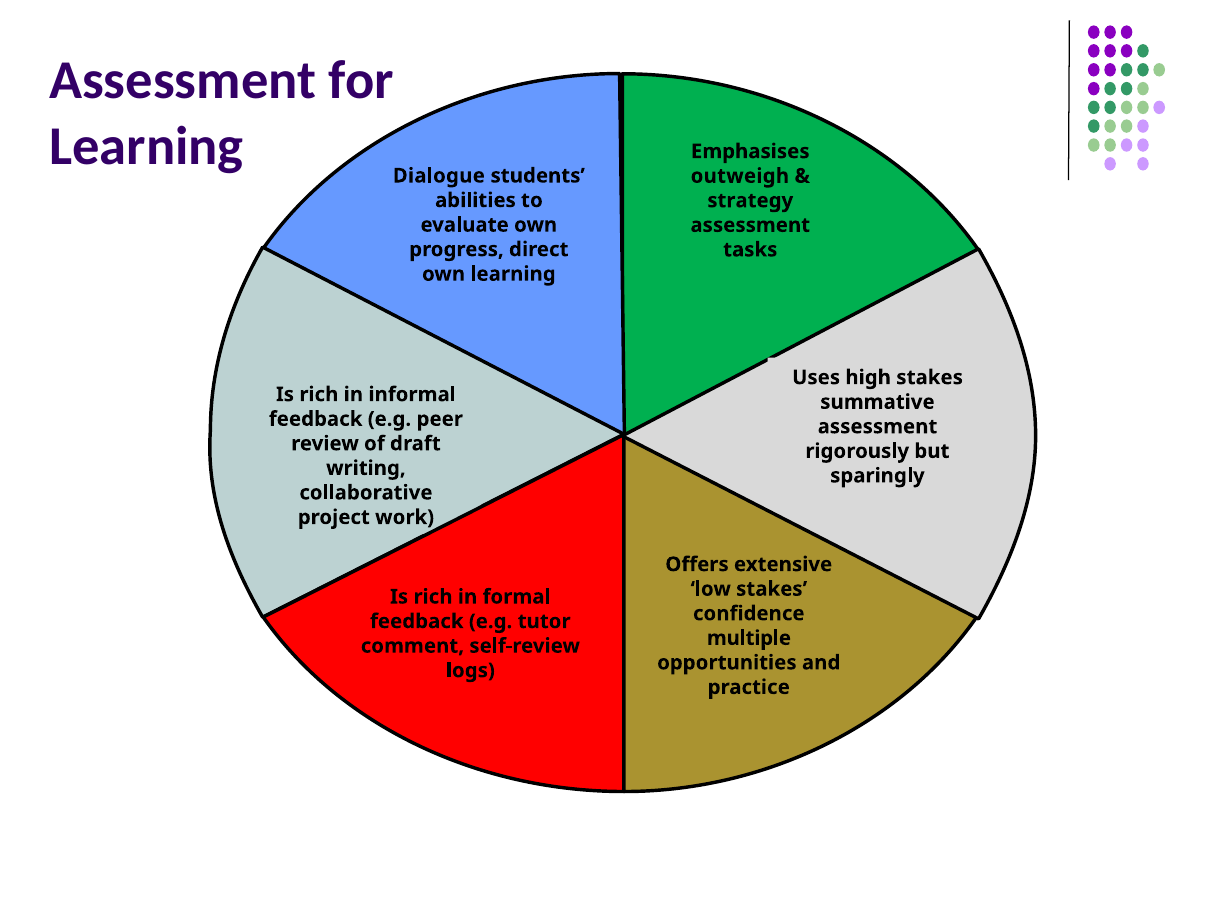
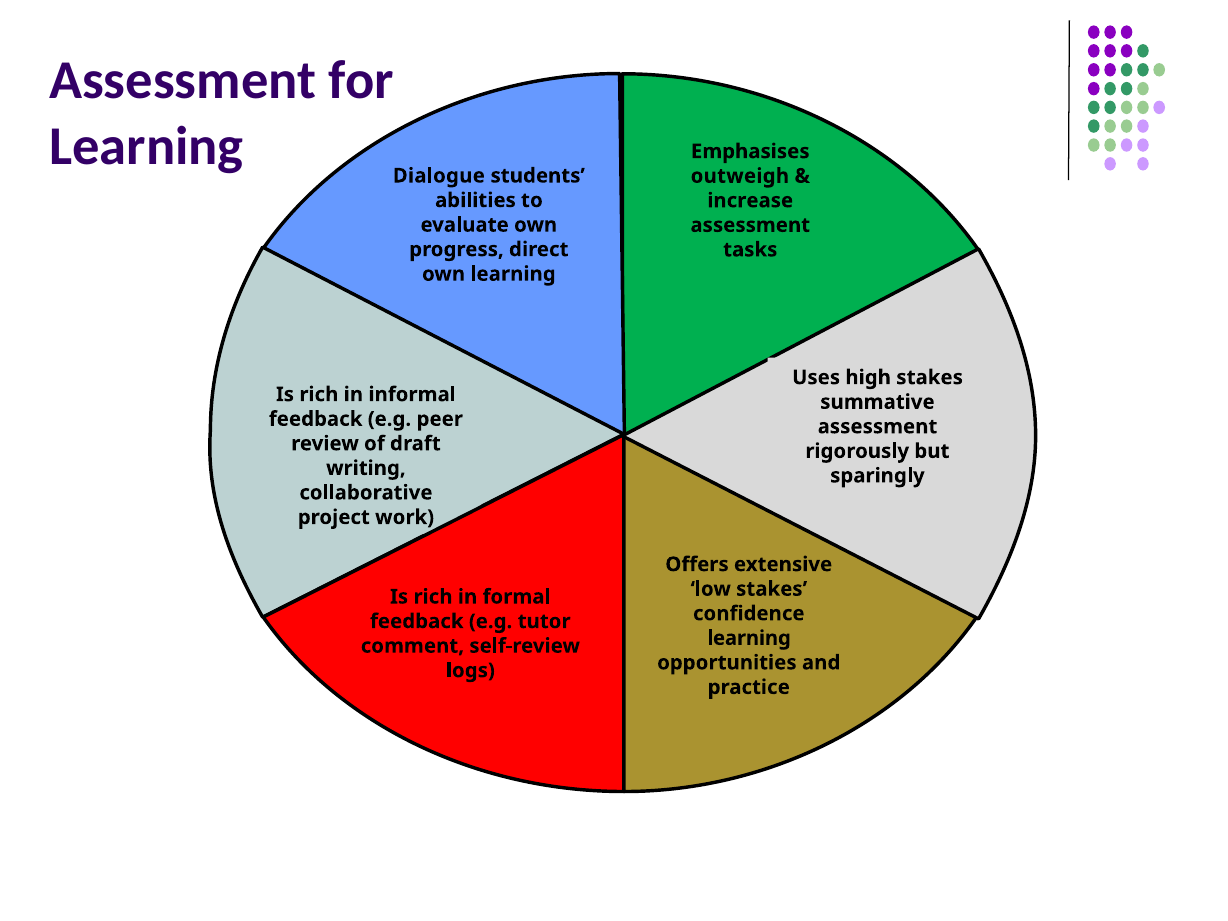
strategy: strategy -> increase (750, 201)
multiple: multiple -> learning (749, 638)
